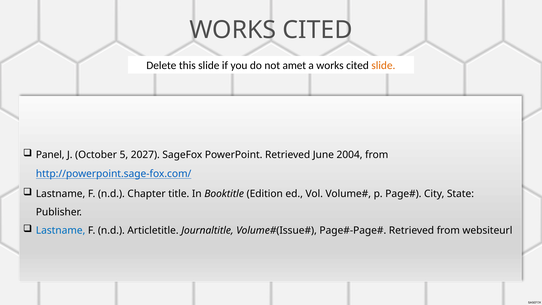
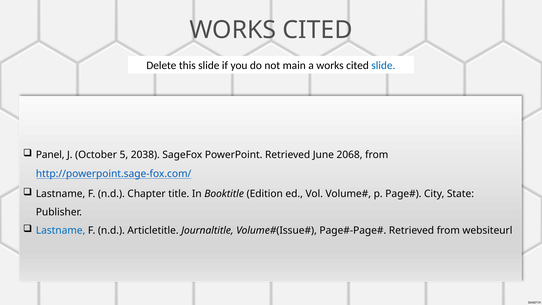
amet: amet -> main (294, 66)
slide colour: orange -> blue (383, 66)
2027: 2027 -> 2038 (145, 155)
2004: 2004 -> 2068 (350, 155)
